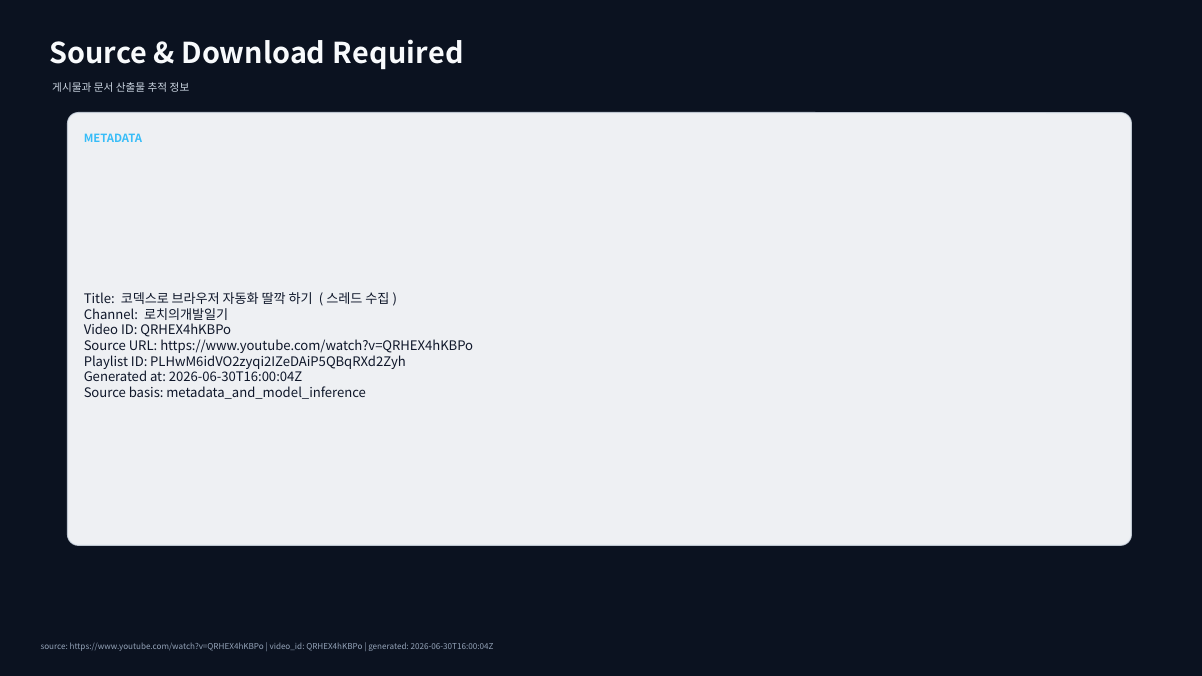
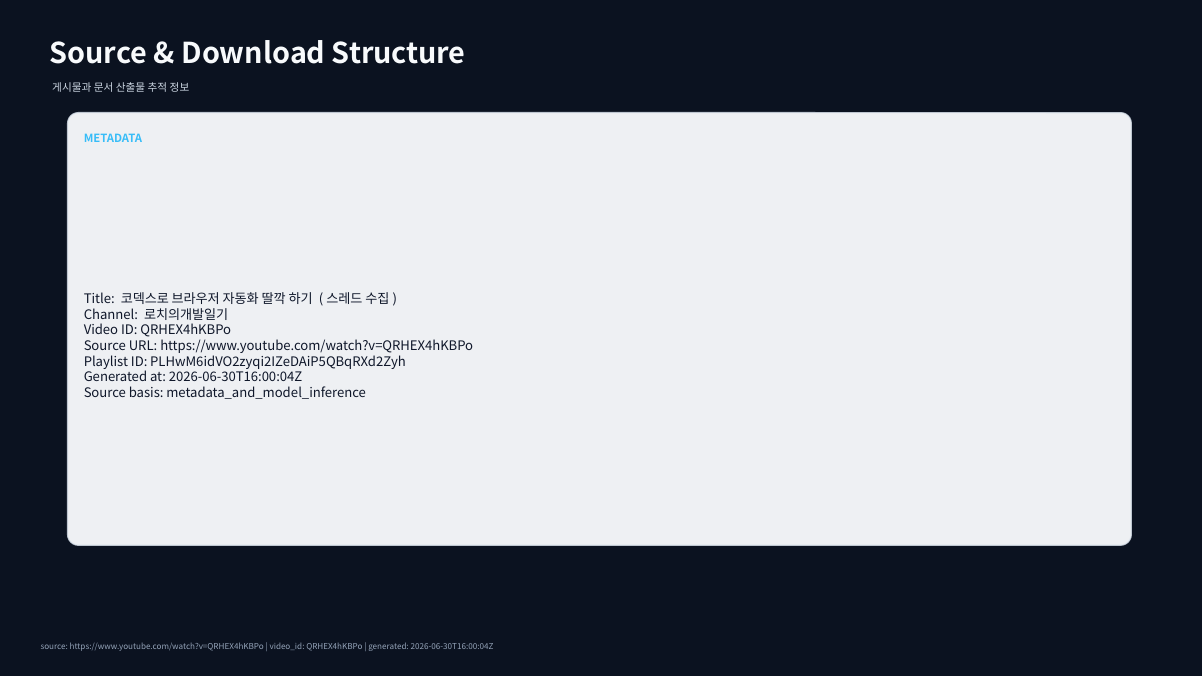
Required: Required -> Structure (399, 54)
